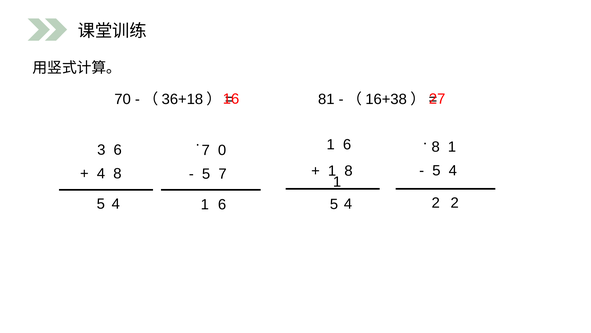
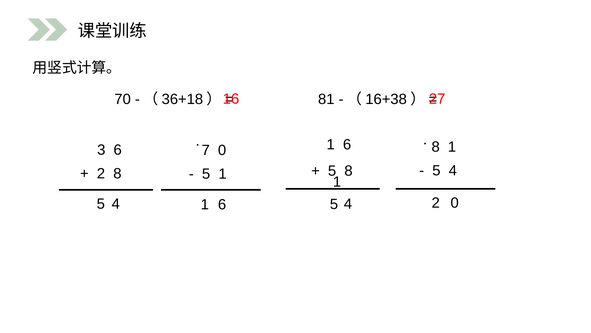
1: 1 -> 5 (332, 171)
4: 4 -> 2 (101, 173)
5 7: 7 -> 1 (223, 174)
5 2: 2 -> 0 (455, 203)
